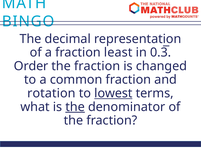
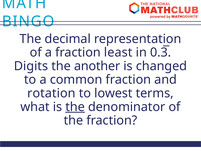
Order: Order -> Digits (31, 66)
fraction: fraction -> another (97, 66)
lowest underline: present -> none (113, 93)
